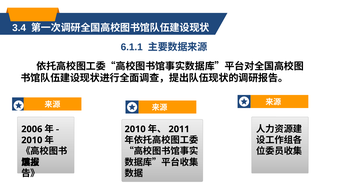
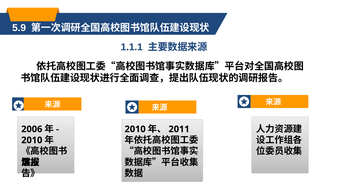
3.4: 3.4 -> 5.9 (19, 28)
6.1.1: 6.1.1 -> 1.1.1 (132, 47)
